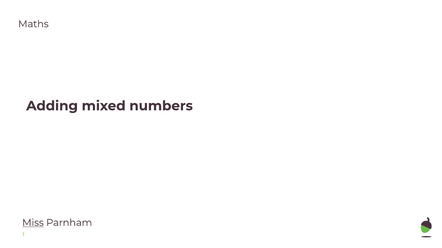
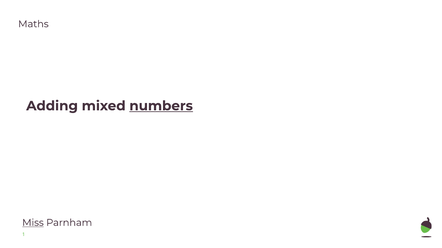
numbers underline: none -> present (161, 106)
